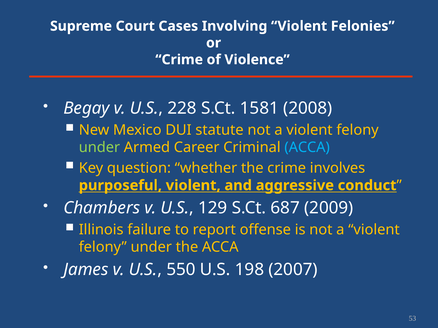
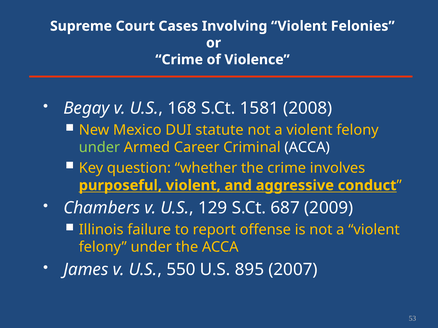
228: 228 -> 168 (182, 108)
ACCA colour: light blue -> white (307, 148)
198: 198 -> 895 (249, 270)
